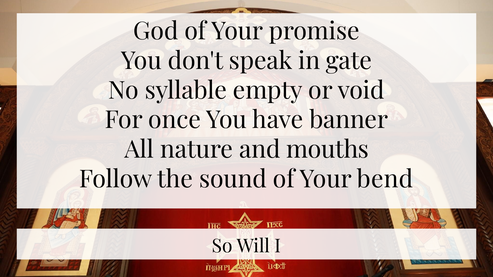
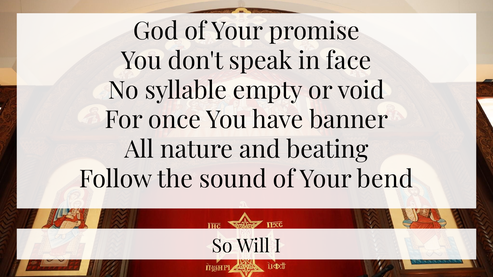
gate: gate -> face (349, 61)
mouths: mouths -> beating (328, 150)
